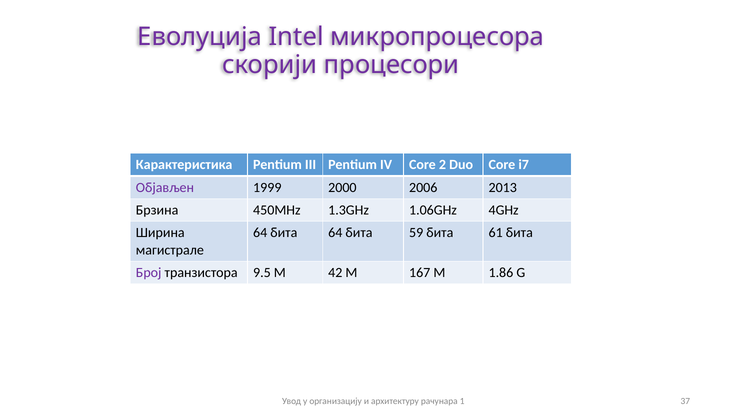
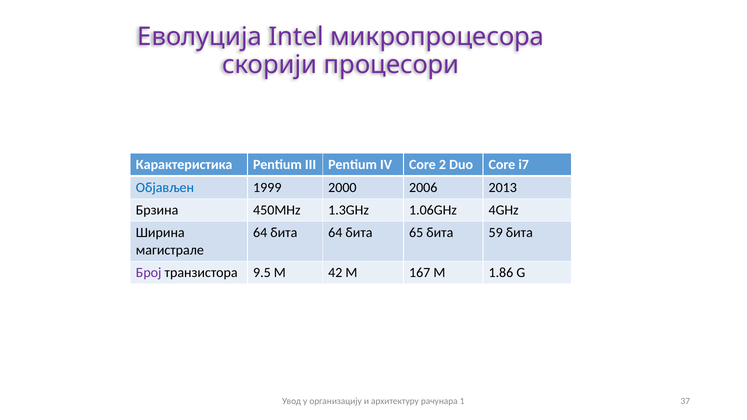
Објављен colour: purple -> blue (165, 188)
59: 59 -> 65 (416, 233)
61: 61 -> 59 (496, 233)
